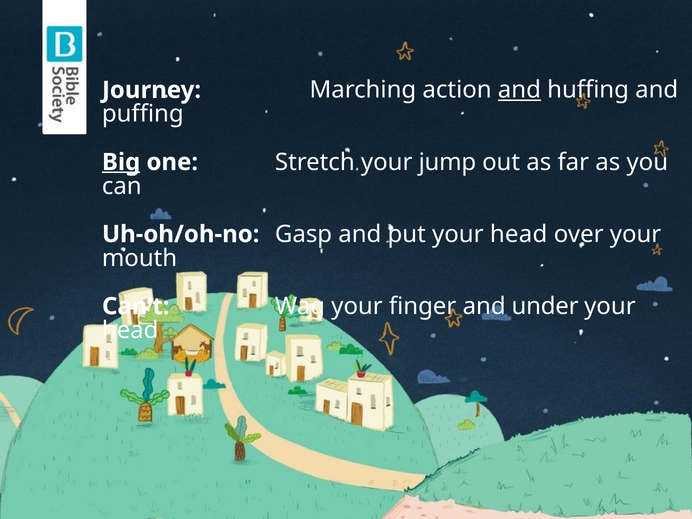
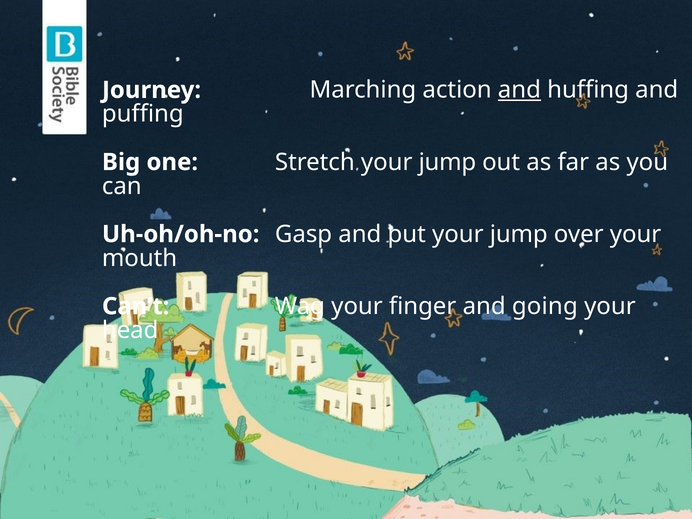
Big underline: present -> none (121, 162)
put your head: head -> jump (519, 234)
under: under -> going (545, 306)
